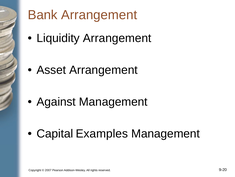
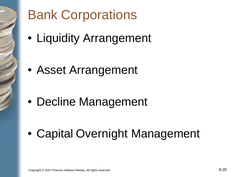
Bank Arrangement: Arrangement -> Corporations (99, 15)
Against: Against -> Decline (56, 101)
Examples: Examples -> Overnight (102, 133)
